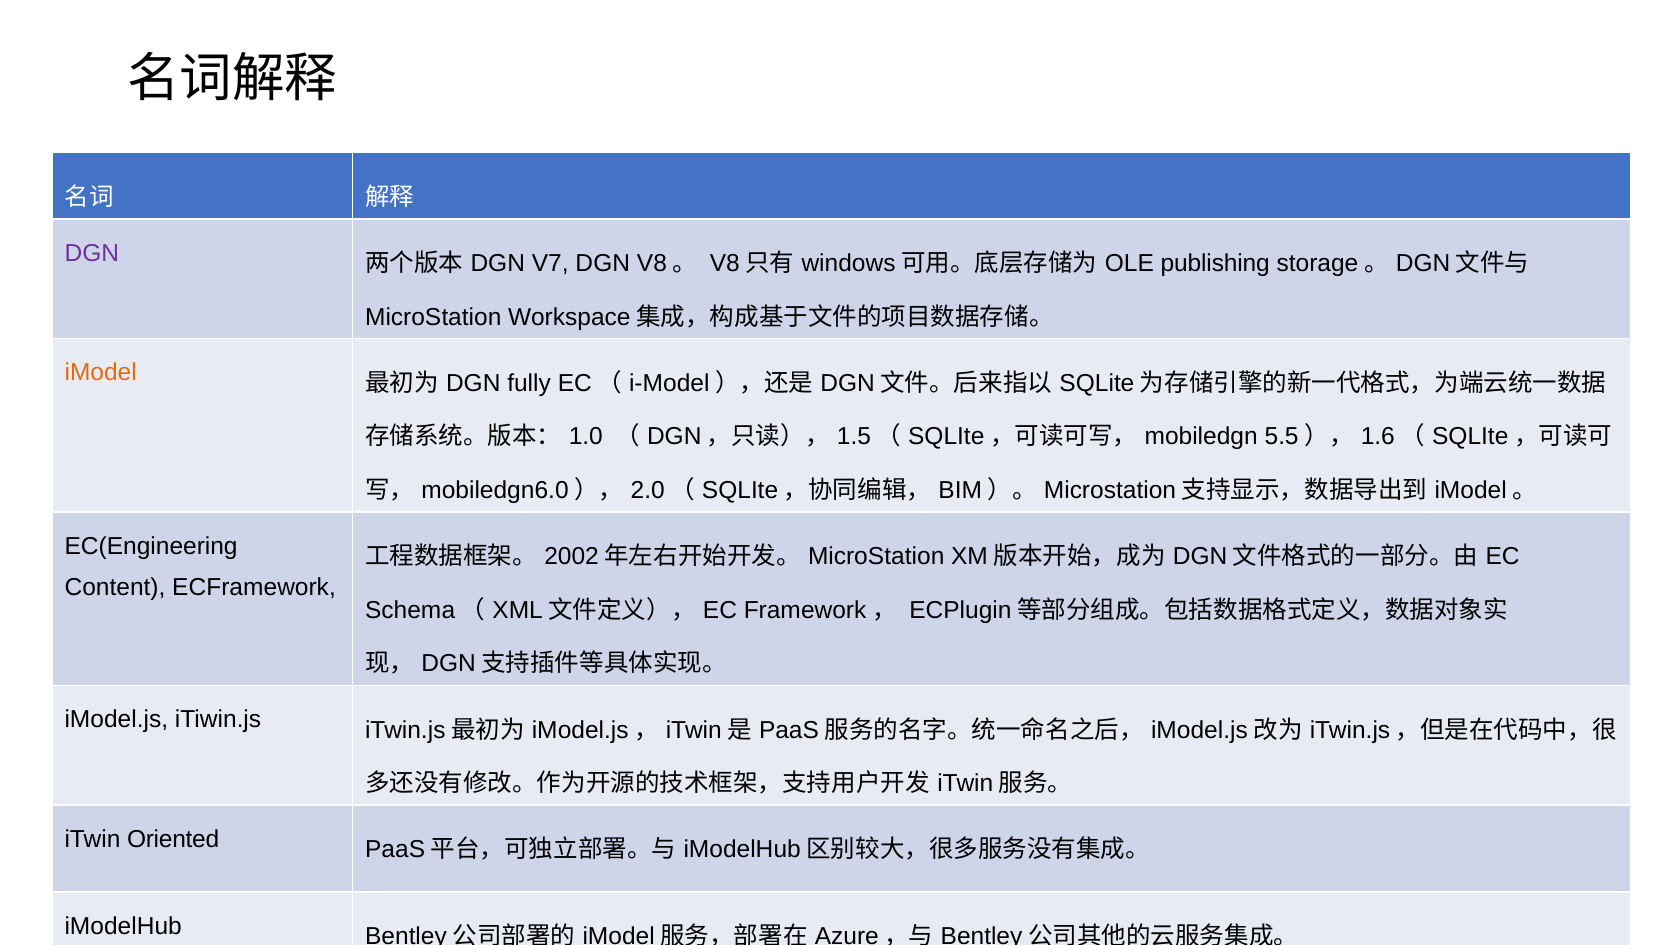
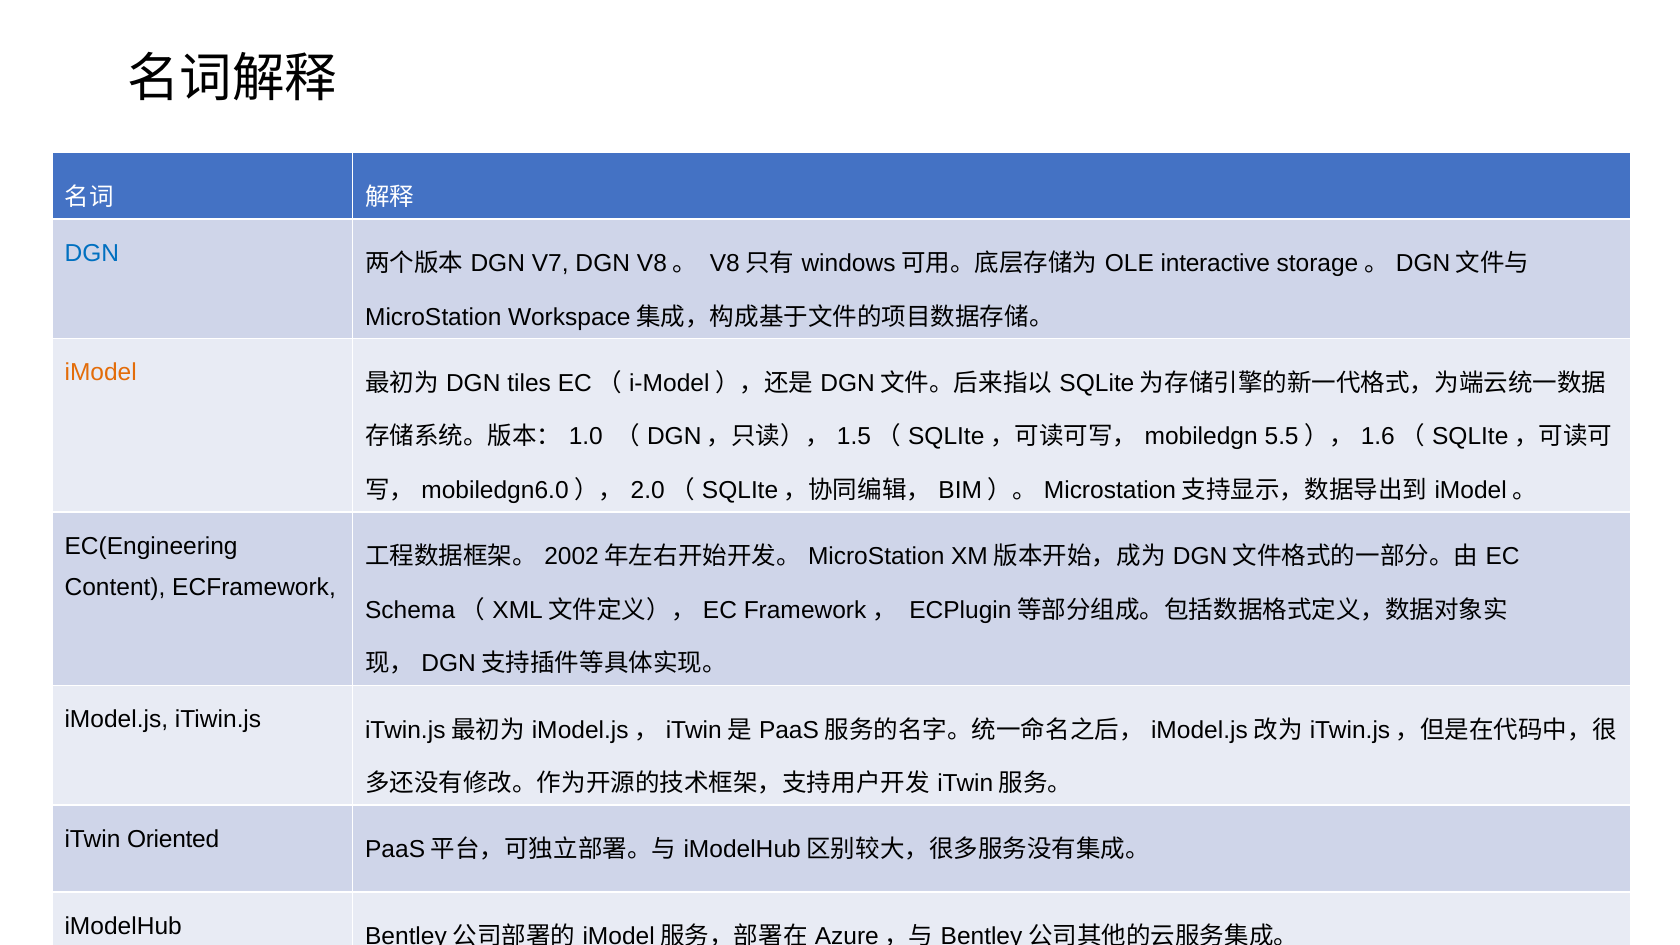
DGN colour: purple -> blue (92, 253)
publishing: publishing -> interactive (1215, 263)
fully: fully -> tiles (529, 383)
